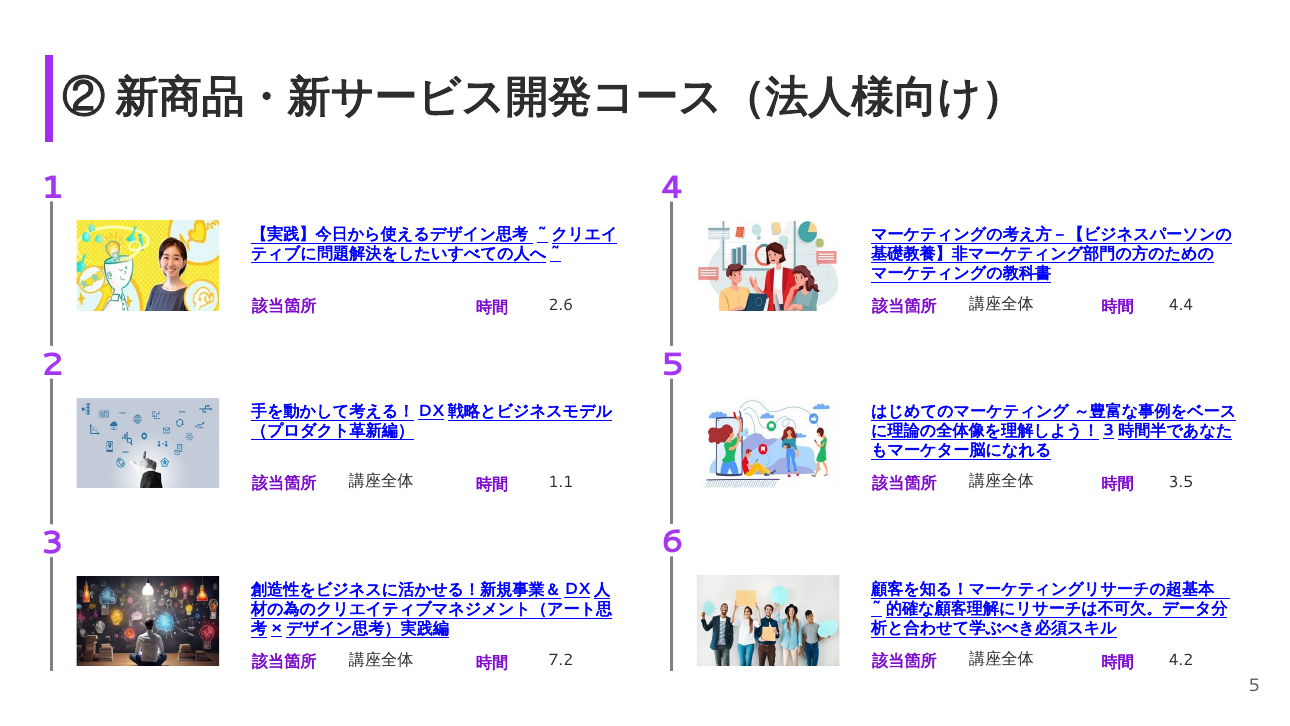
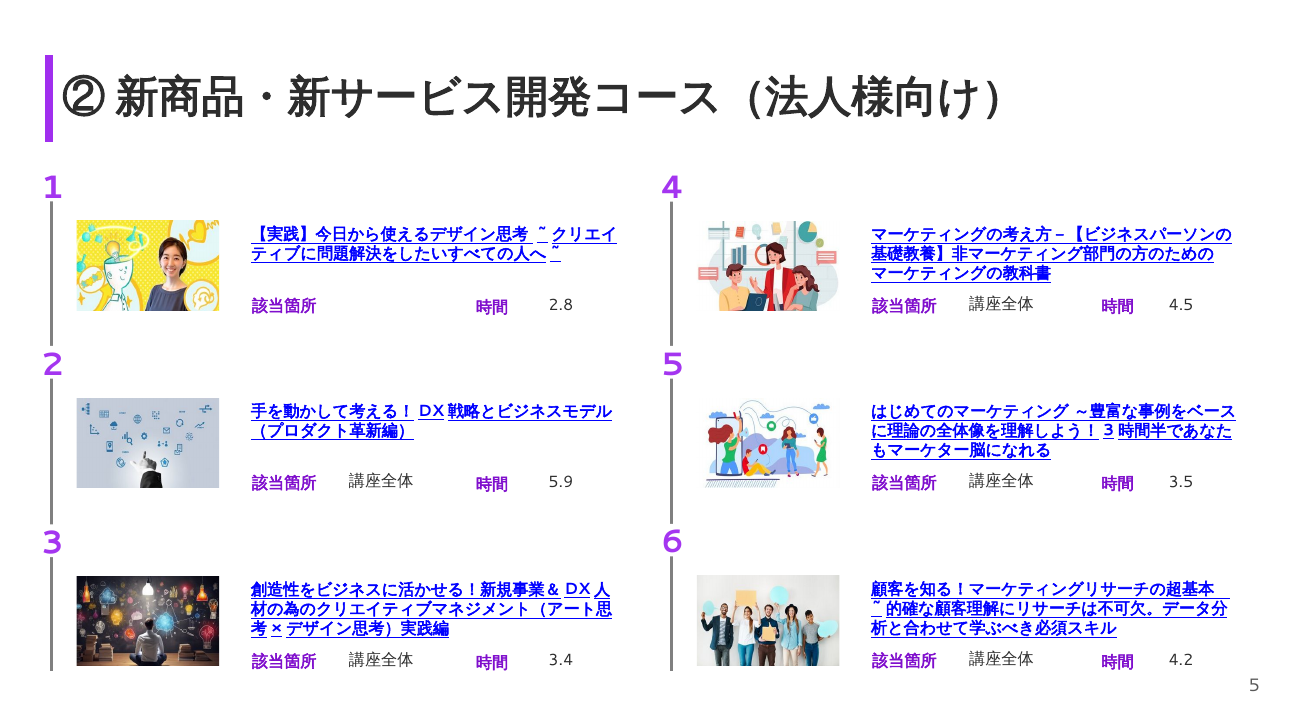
4.4: 4.4 -> 4.5 (1181, 305)
2.6: 2.6 -> 2.8 (561, 305)
1.1: 1.1 -> 5.9 (561, 482)
7.2: 7.2 -> 3.4 (561, 660)
